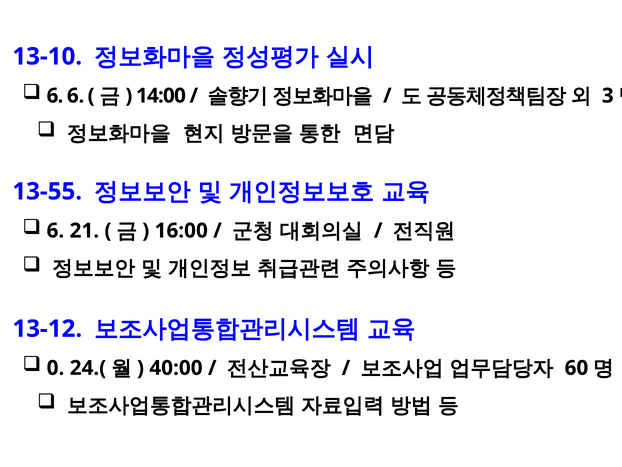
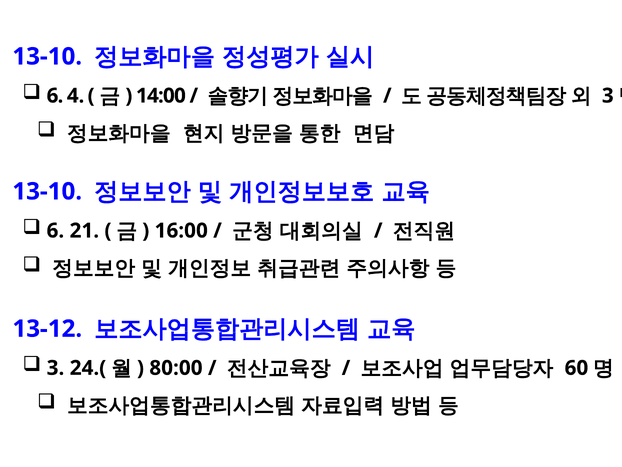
6 6: 6 -> 4 (76, 96)
13-55: 13-55 -> 13-10 (47, 191)
0: 0 -> 3 (56, 368)
40:00: 40:00 -> 80:00 (176, 368)
